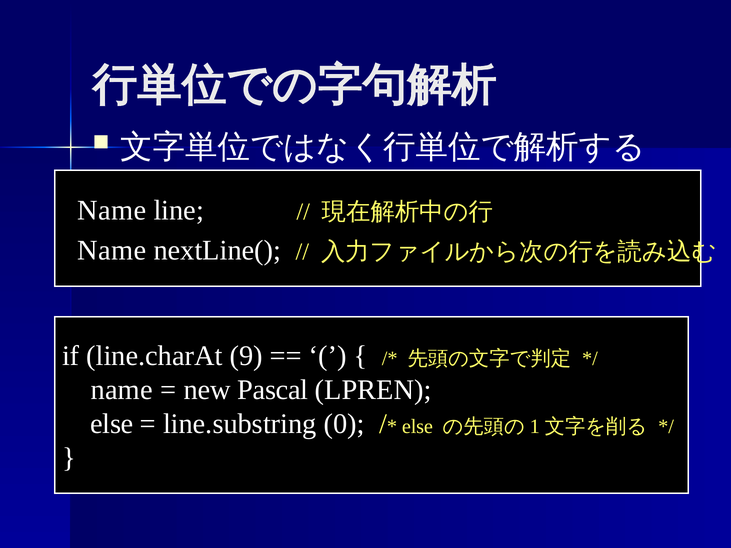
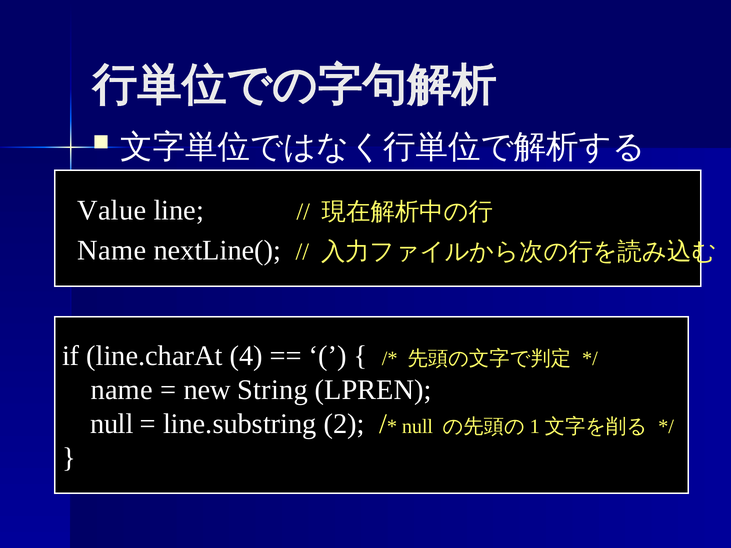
Name: Name -> Value (112, 210)
9: 9 -> 4 (246, 356)
Pascal: Pascal -> String (273, 390)
else: else -> null (112, 424)
0: 0 -> 2 (344, 424)
else: else -> null (417, 427)
